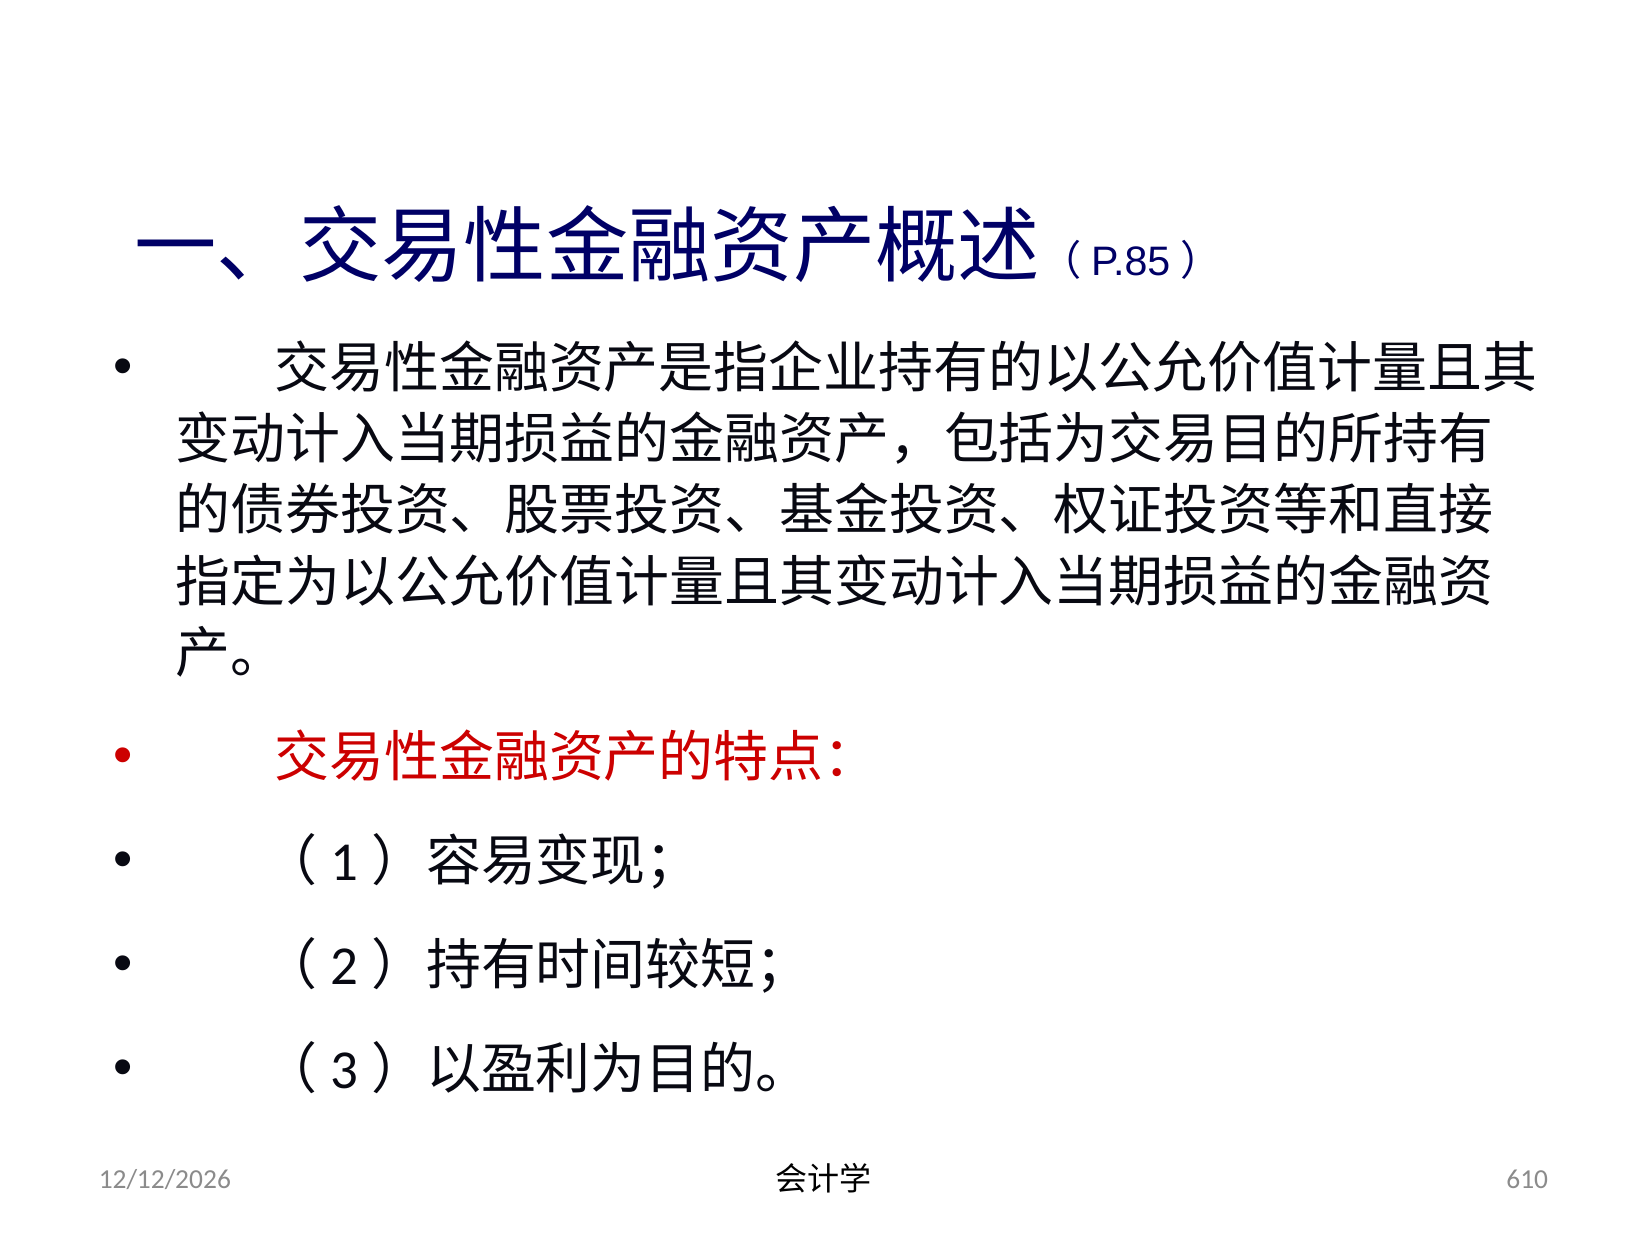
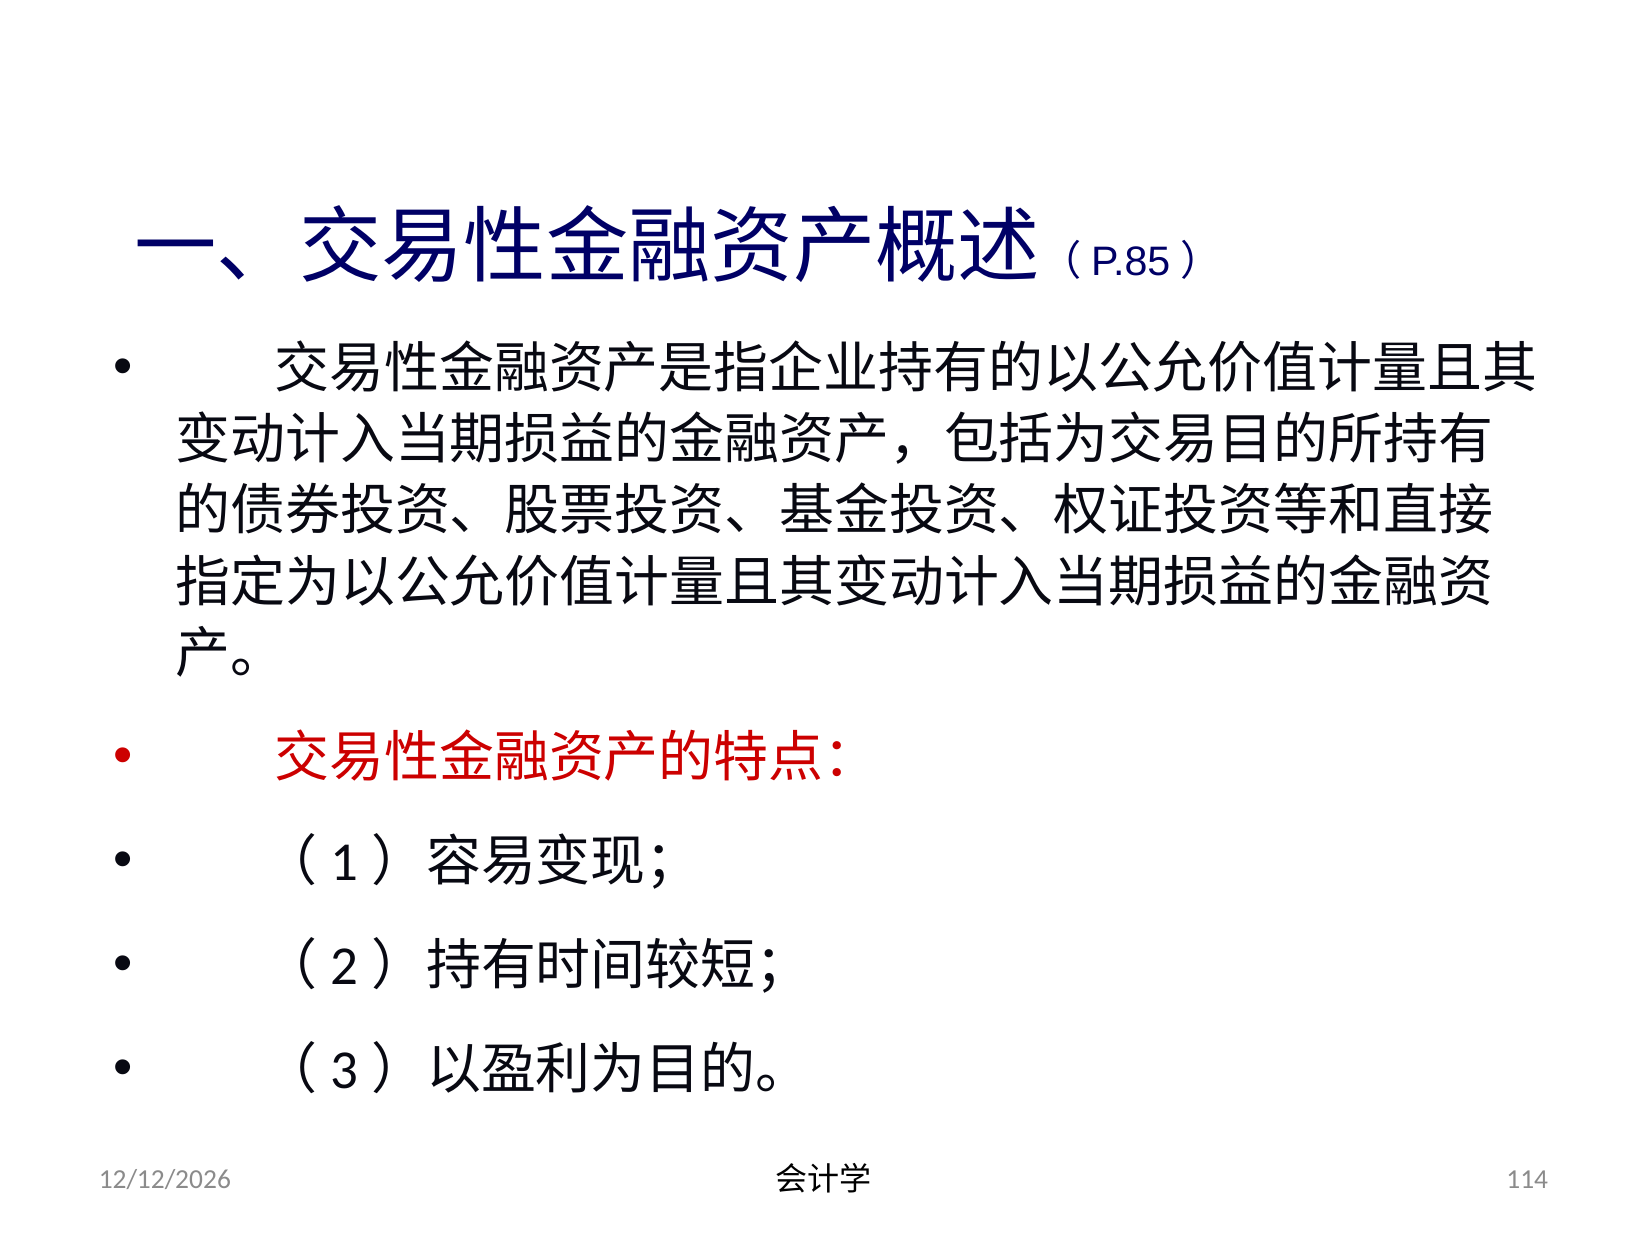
610: 610 -> 114 (1527, 1179)
